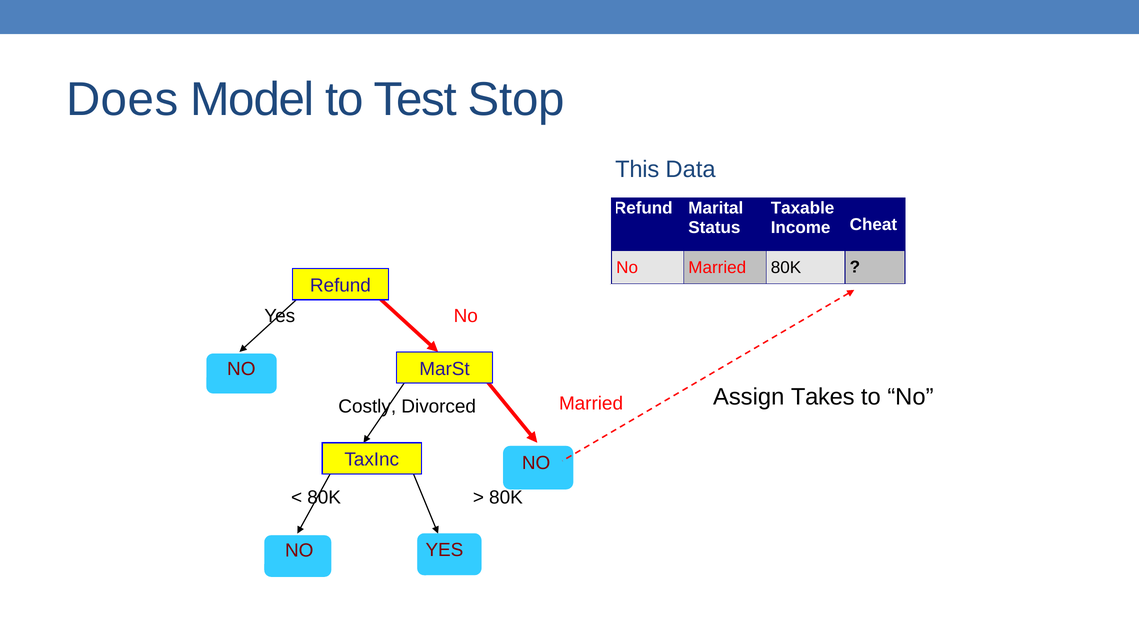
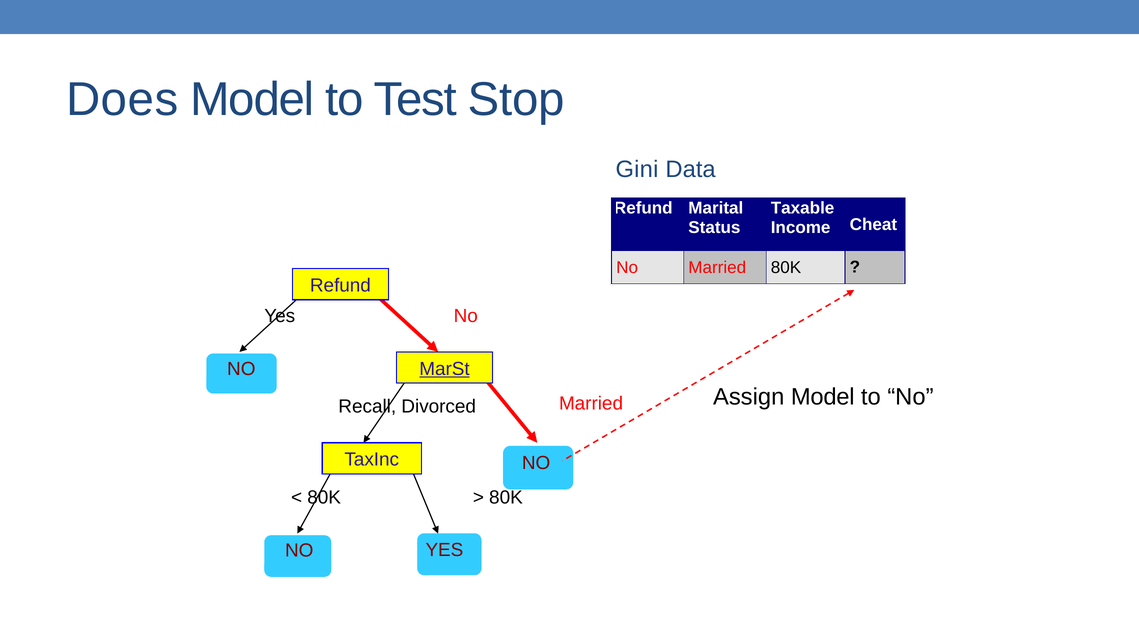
This: This -> Gini (637, 169)
MarSt underline: none -> present (444, 369)
Assign Takes: Takes -> Model (823, 397)
Costly: Costly -> Recall (367, 407)
